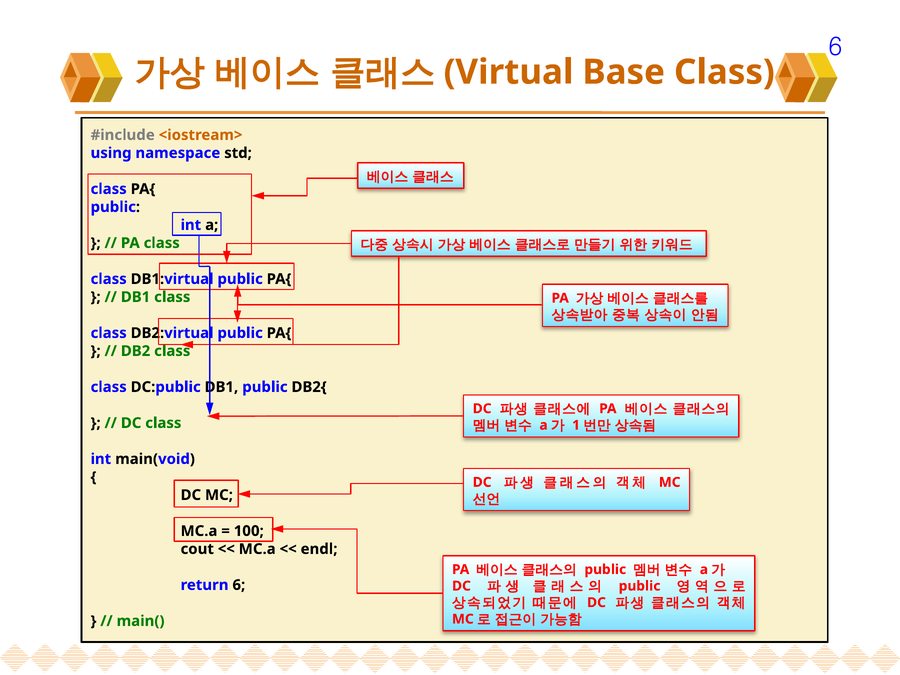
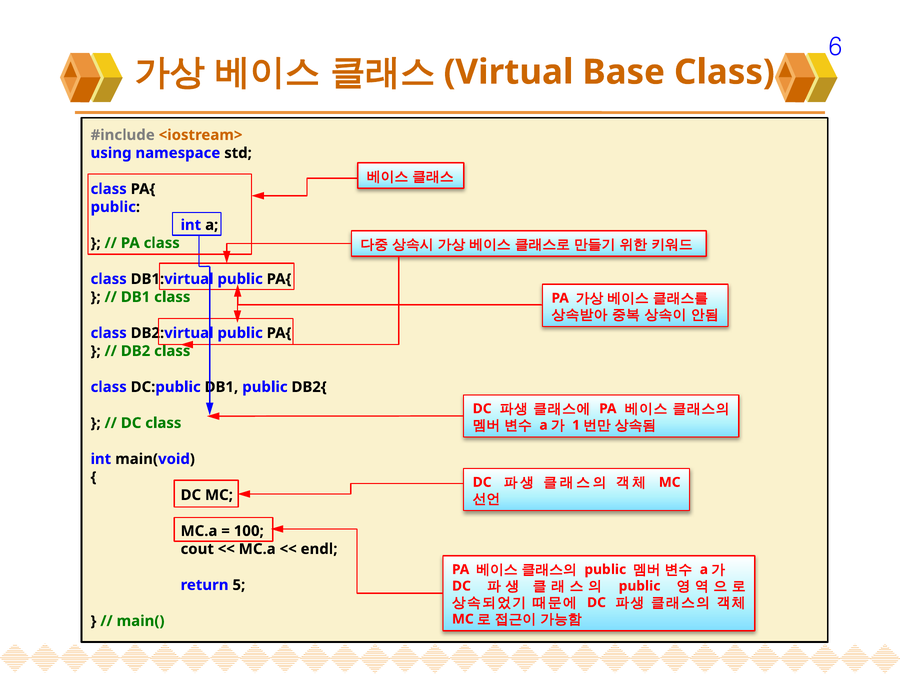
return 6: 6 -> 5 (239, 585)
